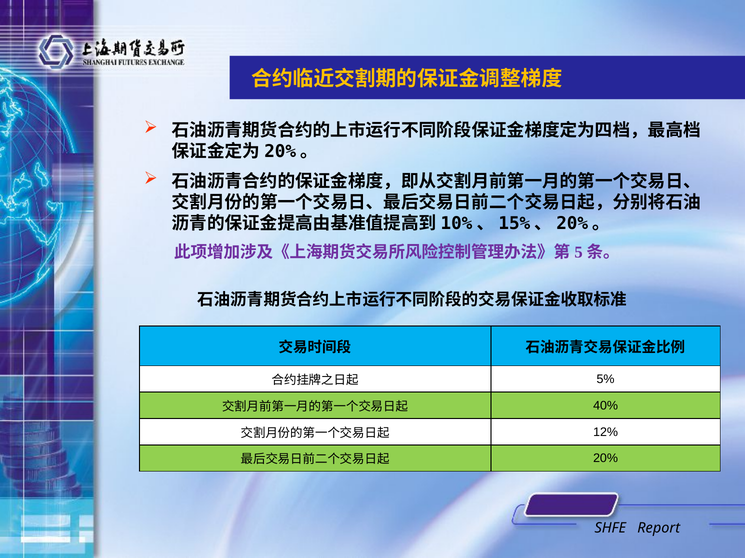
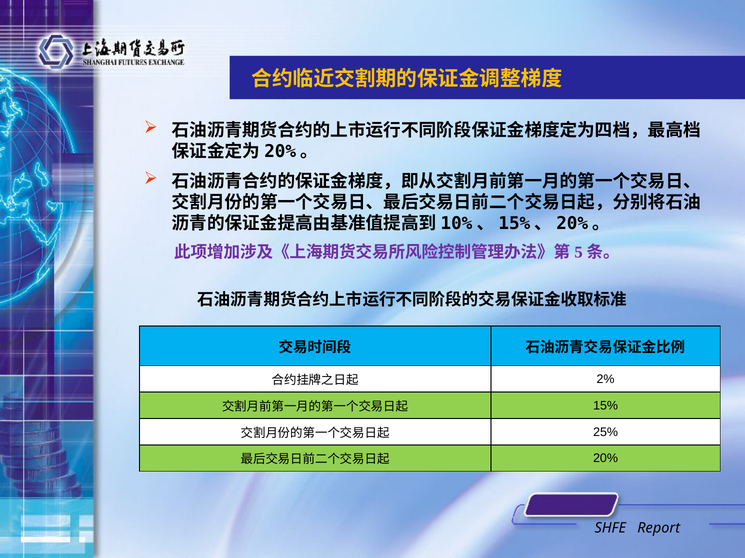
5%: 5% -> 2% (606, 380)
40%: 40% -> 15% (606, 406)
12%: 12% -> 25% (606, 433)
